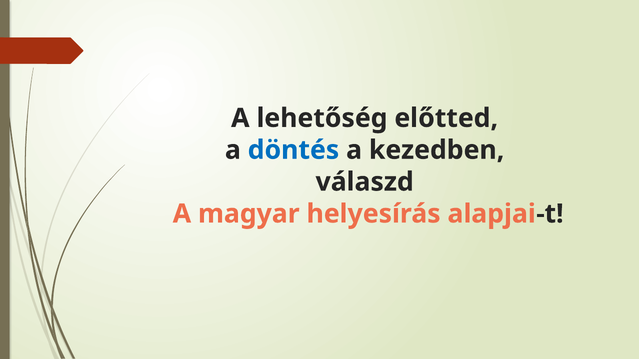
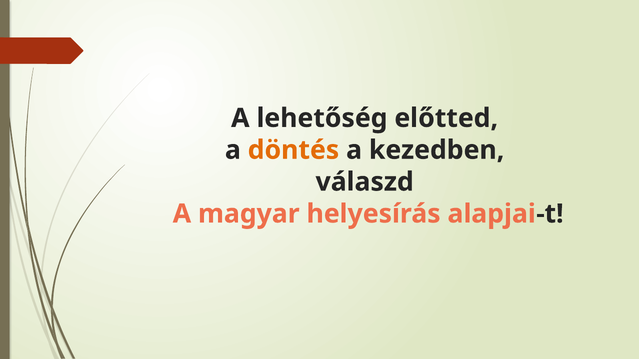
döntés colour: blue -> orange (293, 150)
